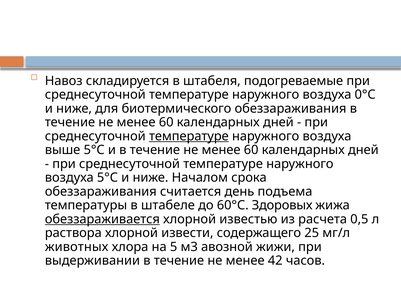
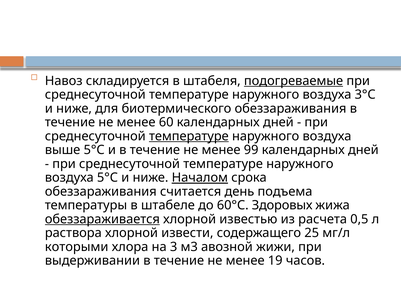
подогреваемые underline: none -> present (294, 81)
0°С: 0°С -> 3°С (365, 95)
60: 60 -> 99 (251, 150)
Началом underline: none -> present (200, 178)
животных: животных -> которыми (77, 247)
5: 5 -> 3 (174, 247)
42: 42 -> 19 (275, 261)
